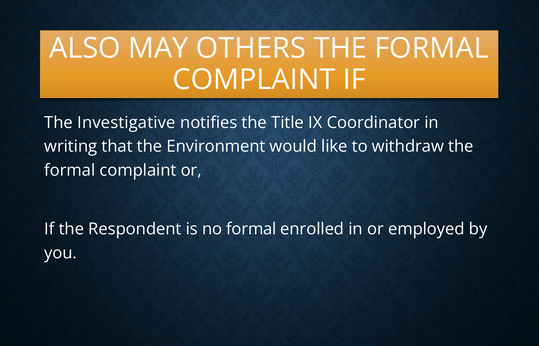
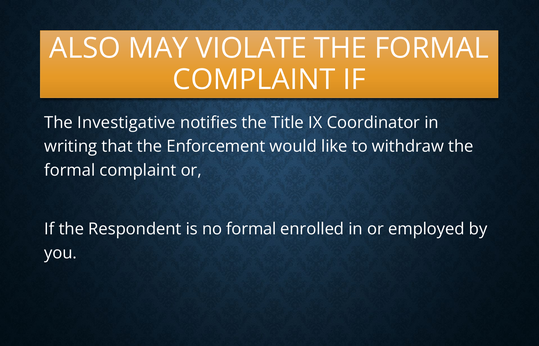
OTHERS: OTHERS -> VIOLATE (251, 49)
Environment: Environment -> Enforcement (216, 147)
